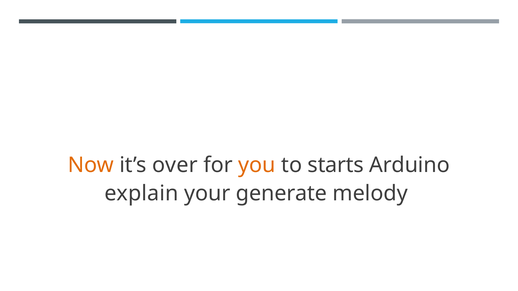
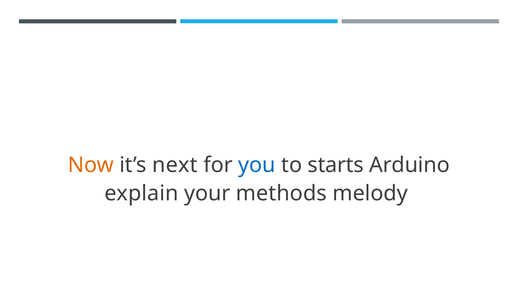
over: over -> next (175, 165)
you colour: orange -> blue (257, 165)
generate: generate -> methods (281, 194)
